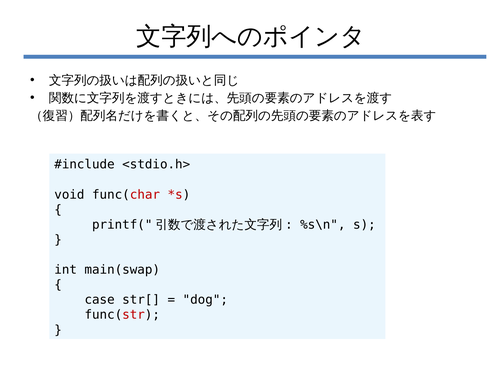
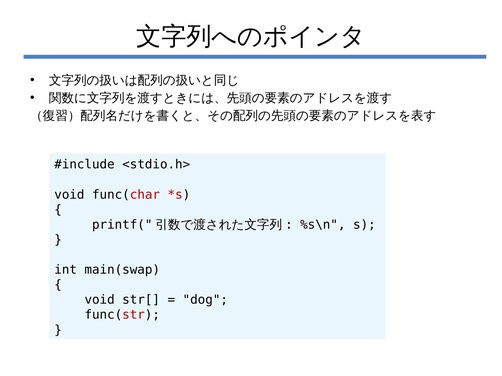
case: case -> void (100, 300)
